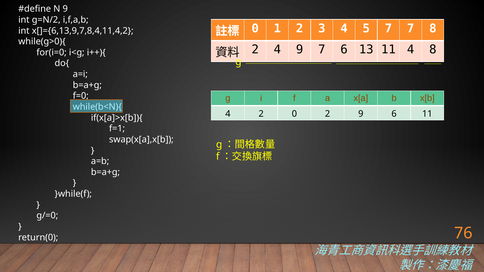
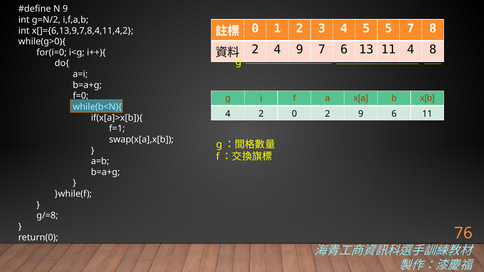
5 7: 7 -> 5 (388, 28)
g/=0: g/=0 -> g/=8 (47, 216)
